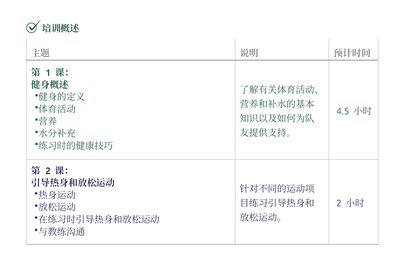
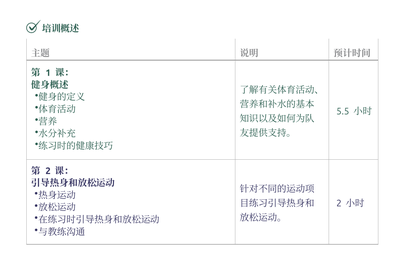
4.5: 4.5 -> 5.5 (343, 111)
